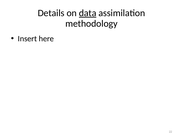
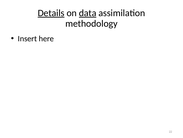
Details underline: none -> present (51, 13)
